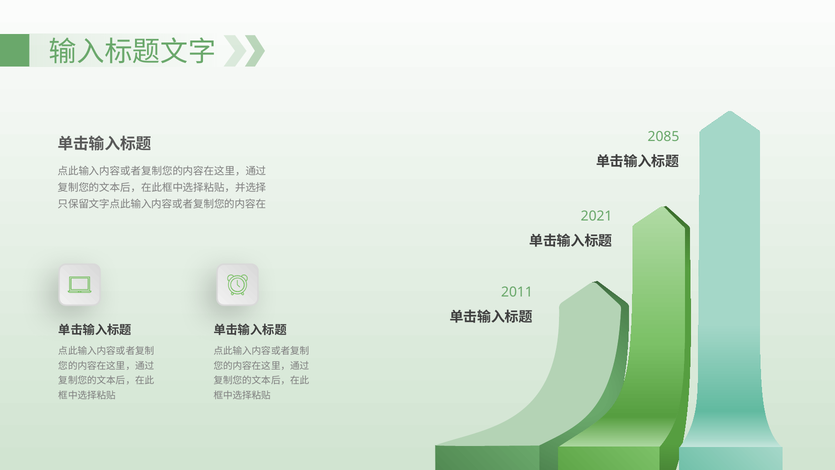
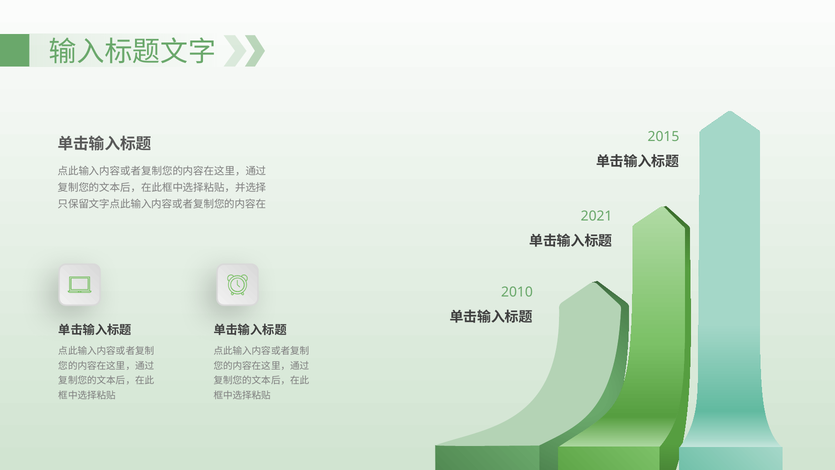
2085: 2085 -> 2015 (663, 137)
2011: 2011 -> 2010 (517, 292)
